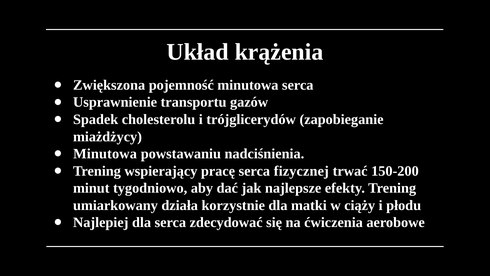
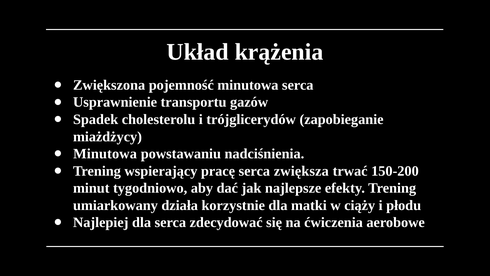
fizycznej: fizycznej -> zwiększa (301, 171)
